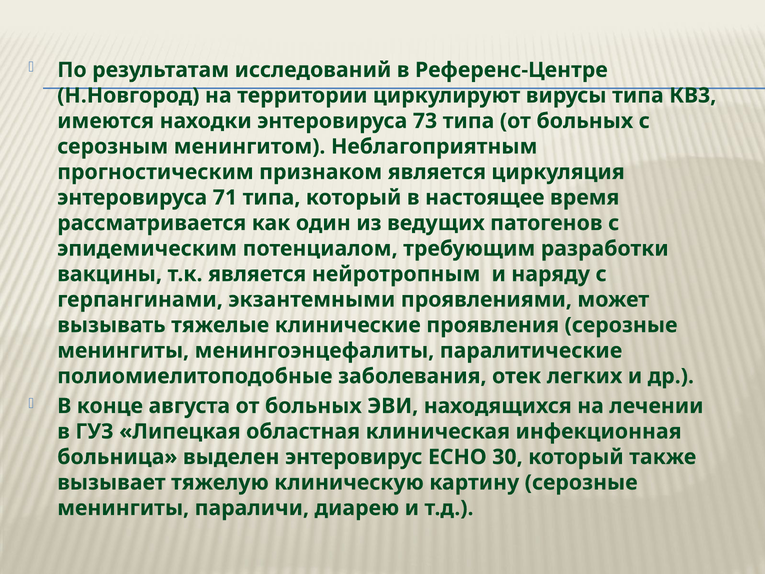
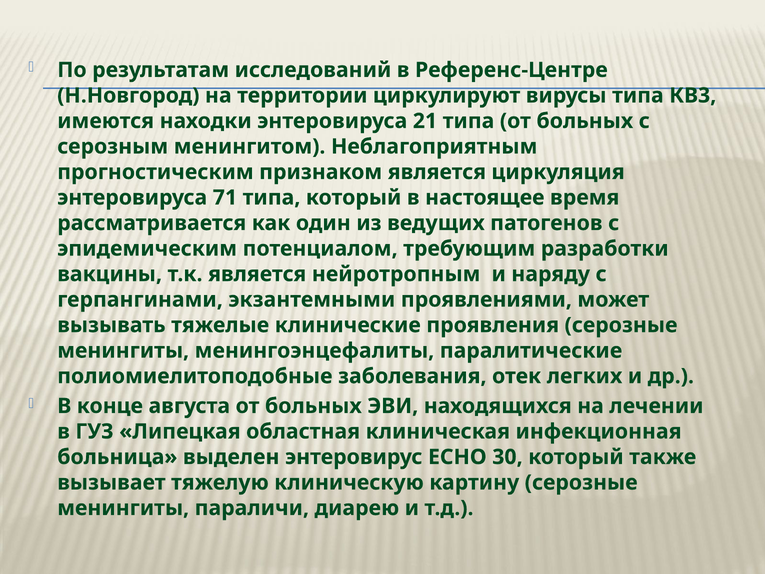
73: 73 -> 21 (425, 121)
